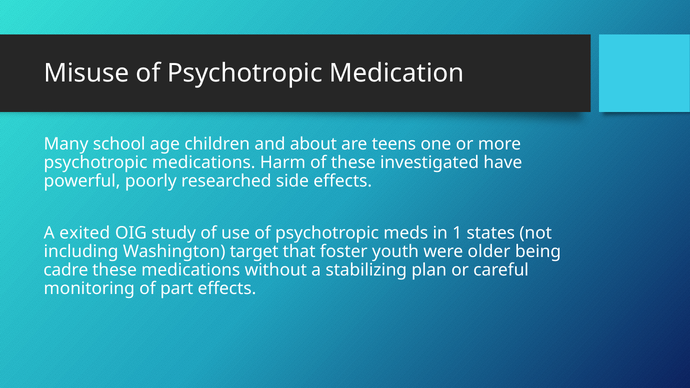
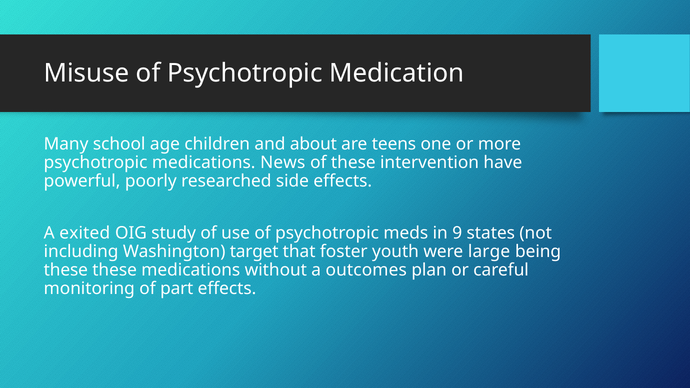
Harm: Harm -> News (283, 163)
investigated: investigated -> intervention (430, 163)
1: 1 -> 9 (457, 233)
older: older -> large (489, 252)
cadre: cadre -> these (66, 270)
stabilizing: stabilizing -> outcomes (366, 270)
